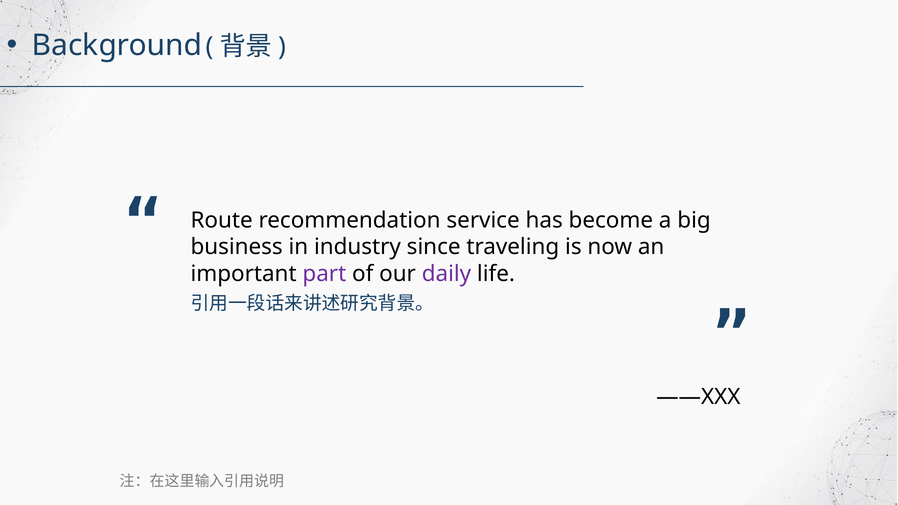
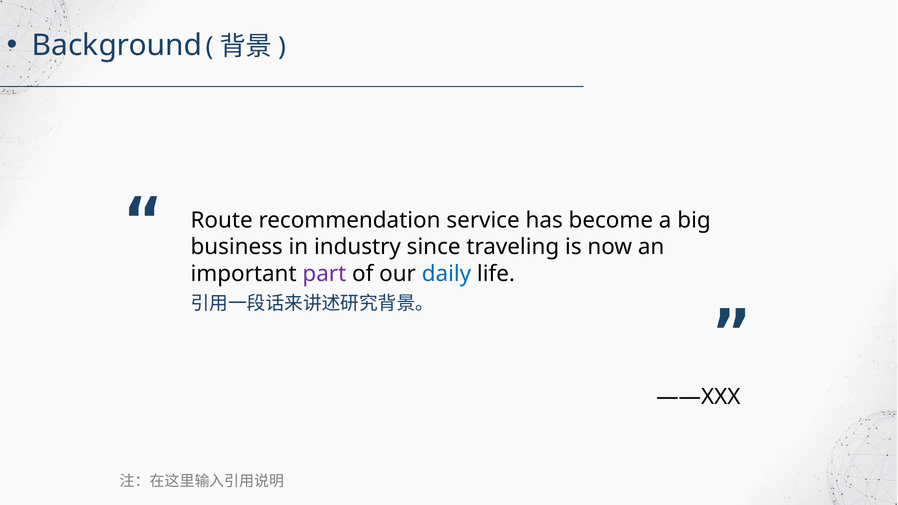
daily colour: purple -> blue (446, 274)
